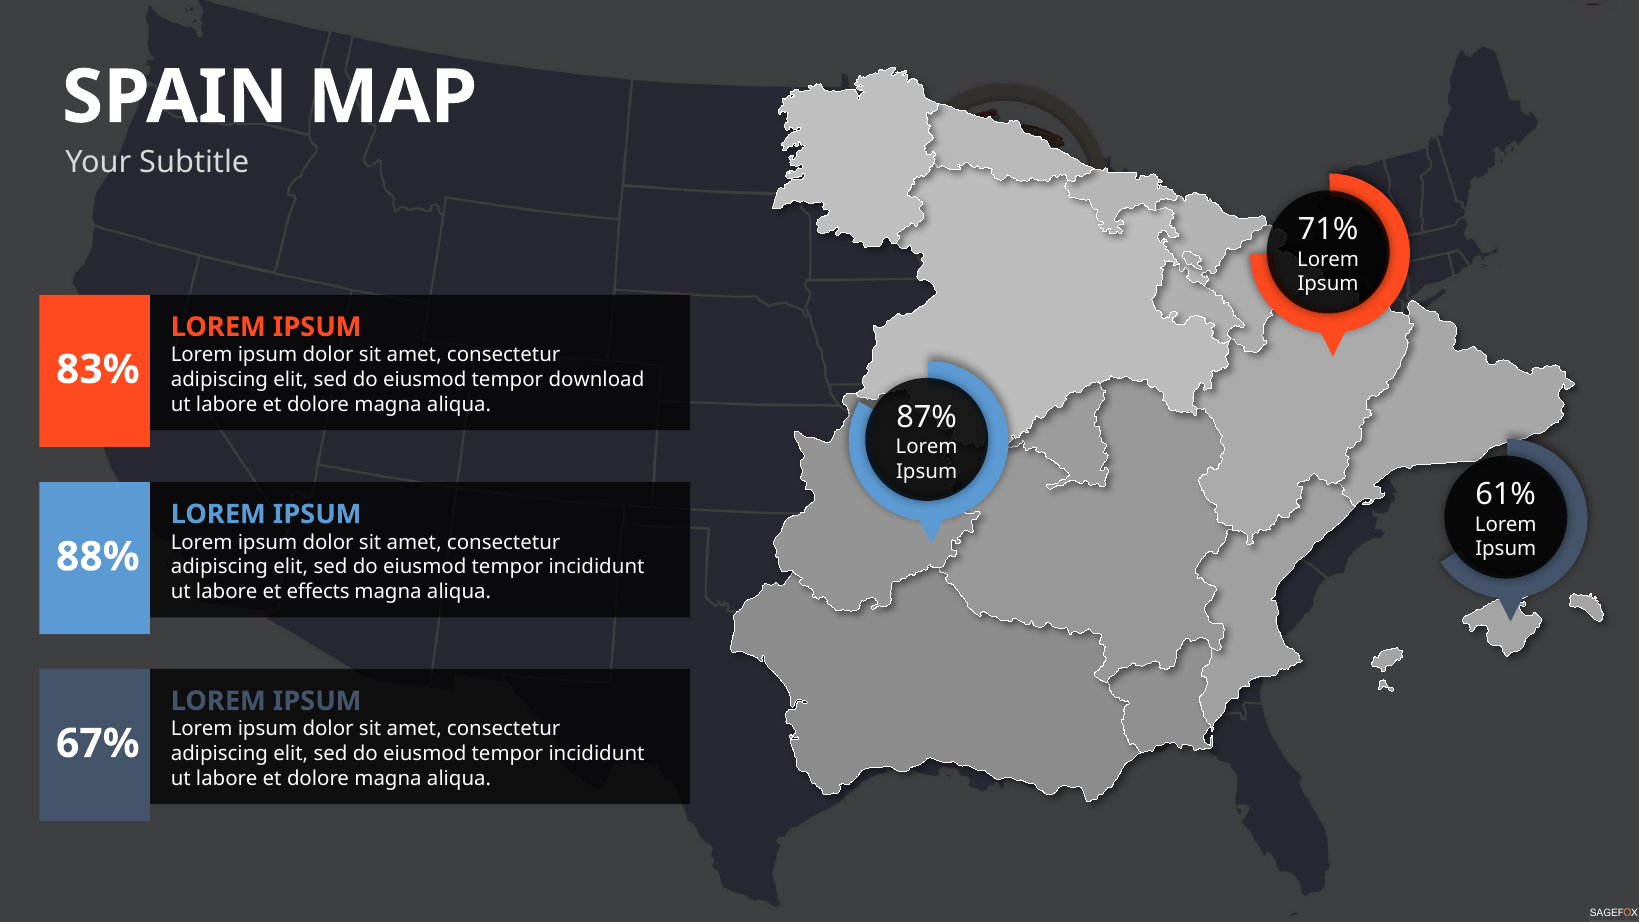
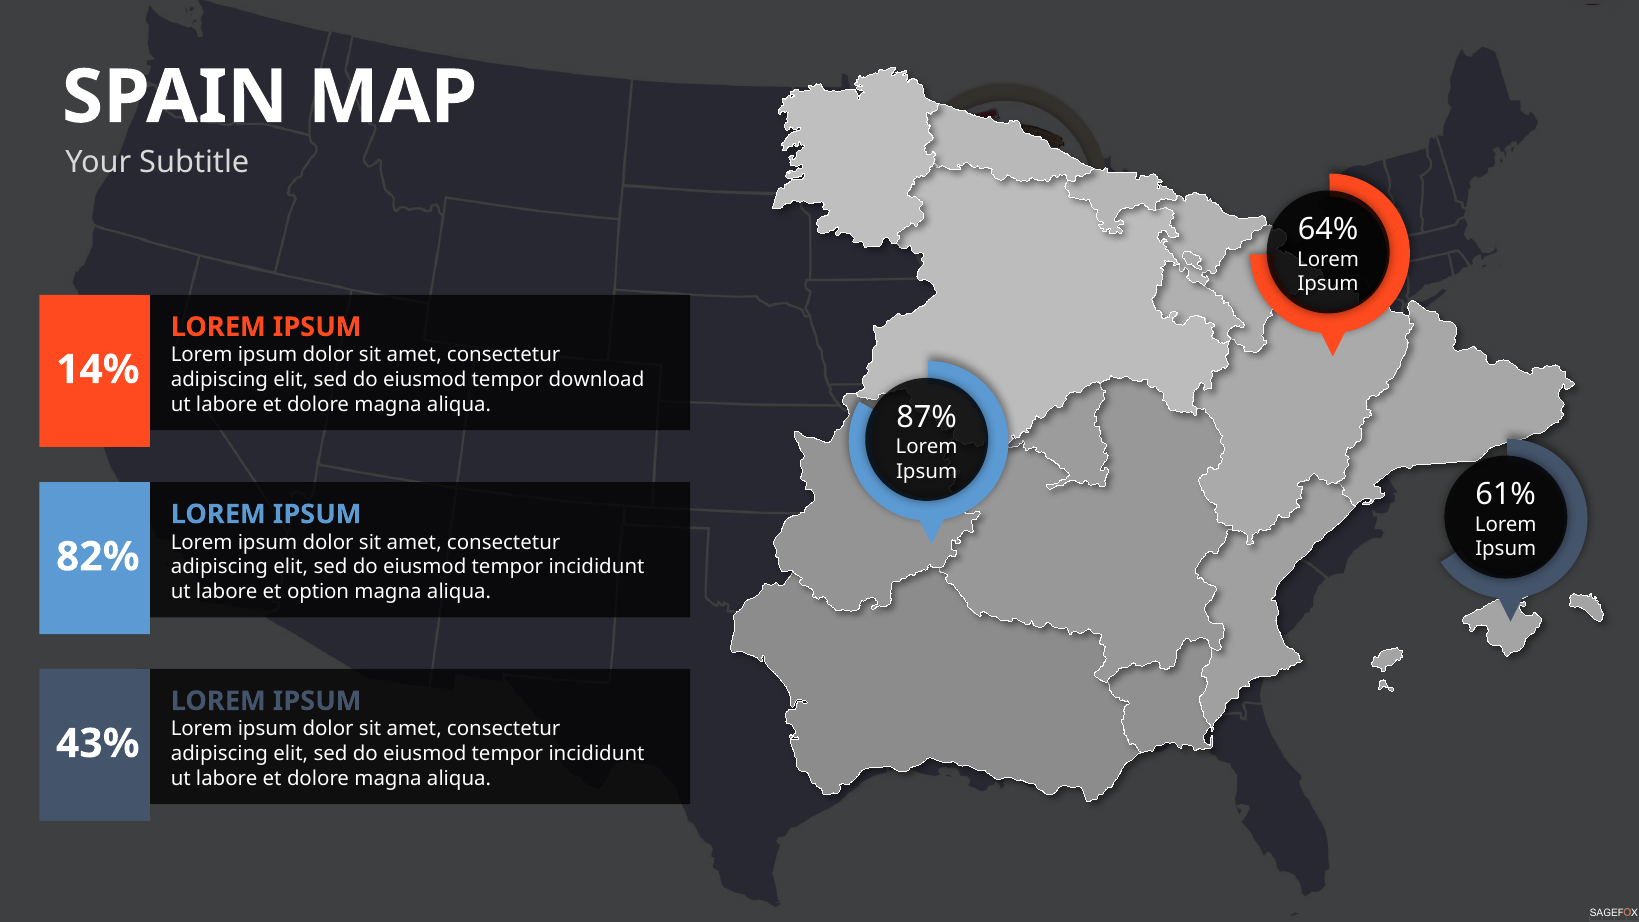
71%: 71% -> 64% (1328, 229)
83%: 83% -> 14% (98, 370)
88%: 88% -> 82% (98, 557)
effects: effects -> option (318, 592)
67%: 67% -> 43% (98, 744)
